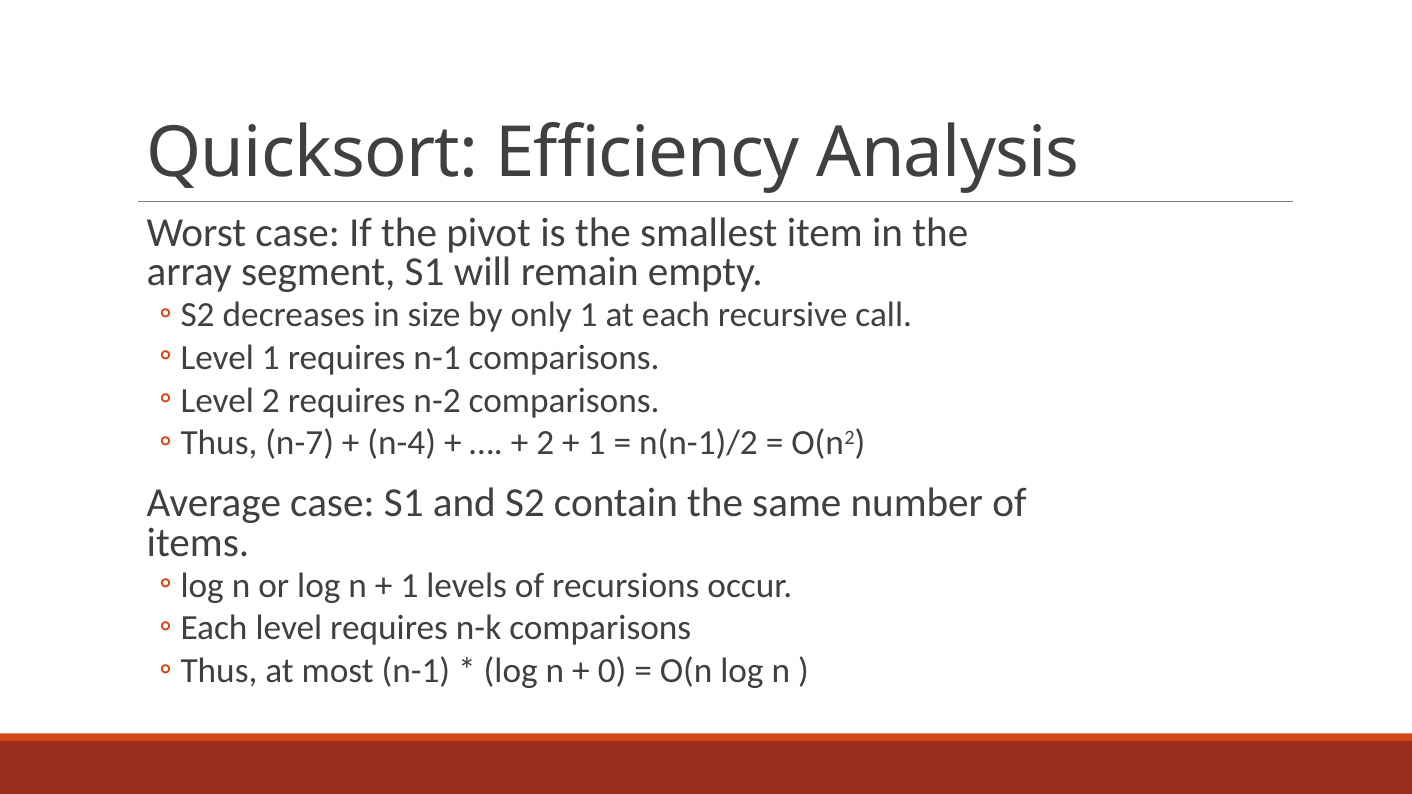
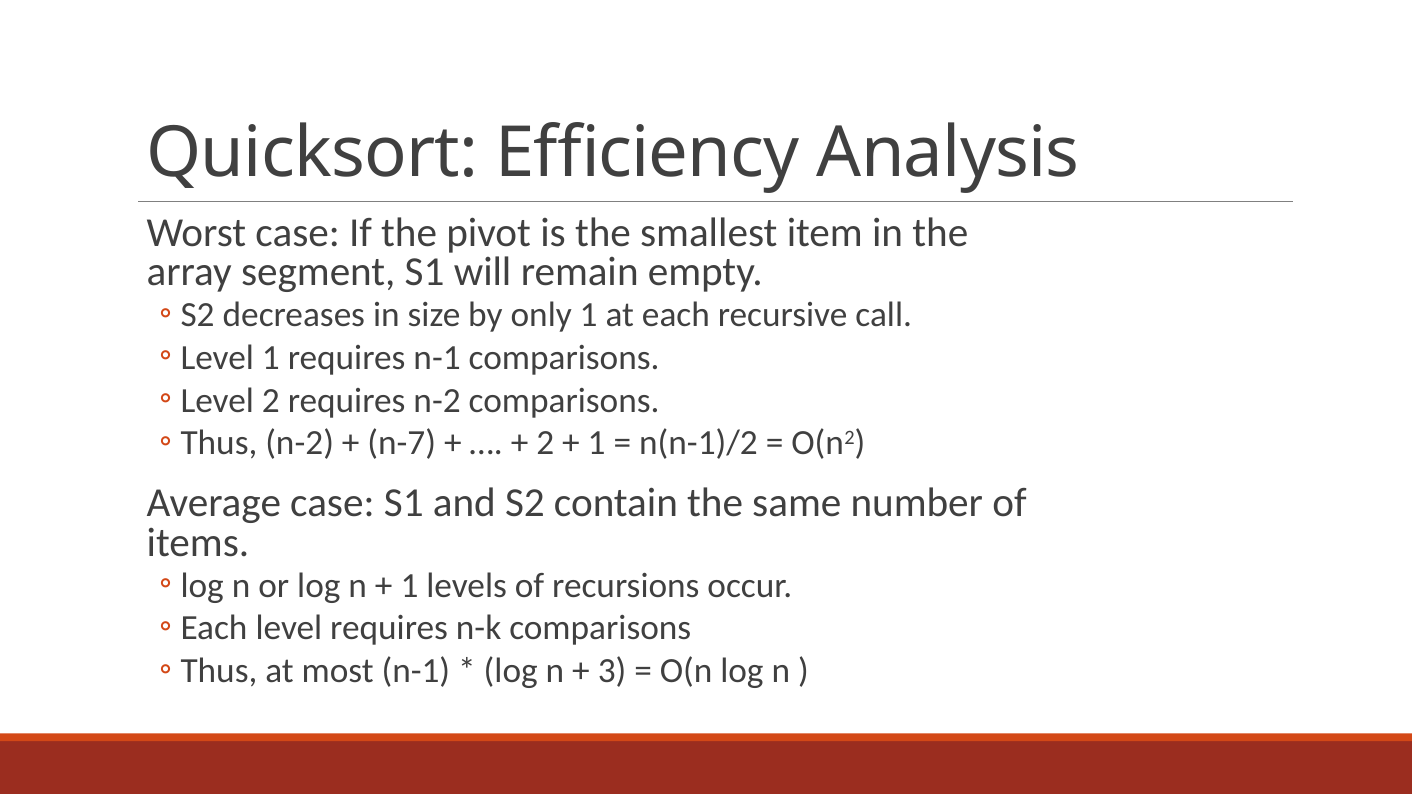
n-7: n-7 -> n-2 (300, 443)
n-4: n-4 -> n-7 (402, 443)
0: 0 -> 3 (612, 671)
